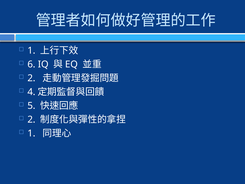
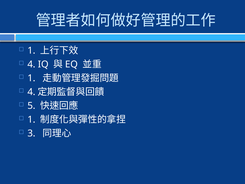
6: 6 -> 4 (31, 64)
2: 2 -> 1 (31, 78)
2: 2 -> 1 (31, 119)
1: 1 -> 3 (31, 133)
